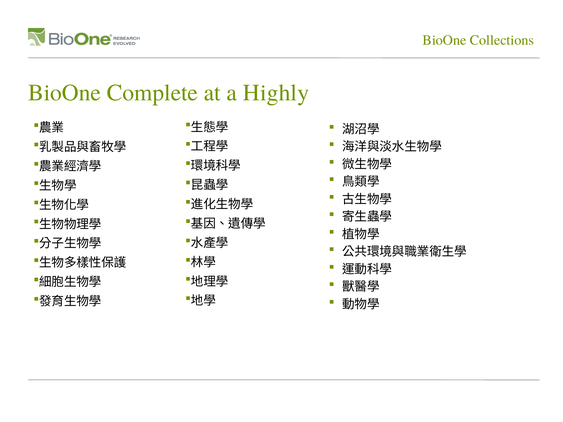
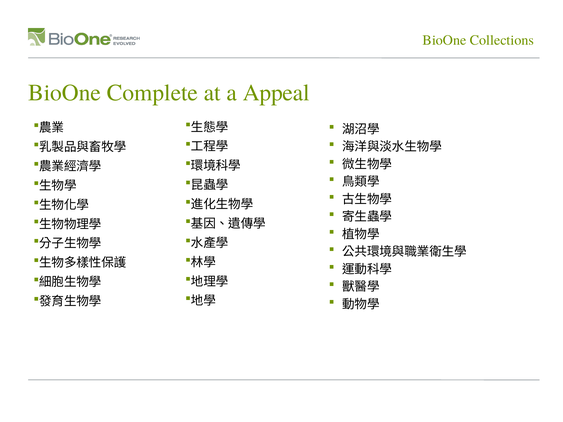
Highly: Highly -> Appeal (276, 93)
